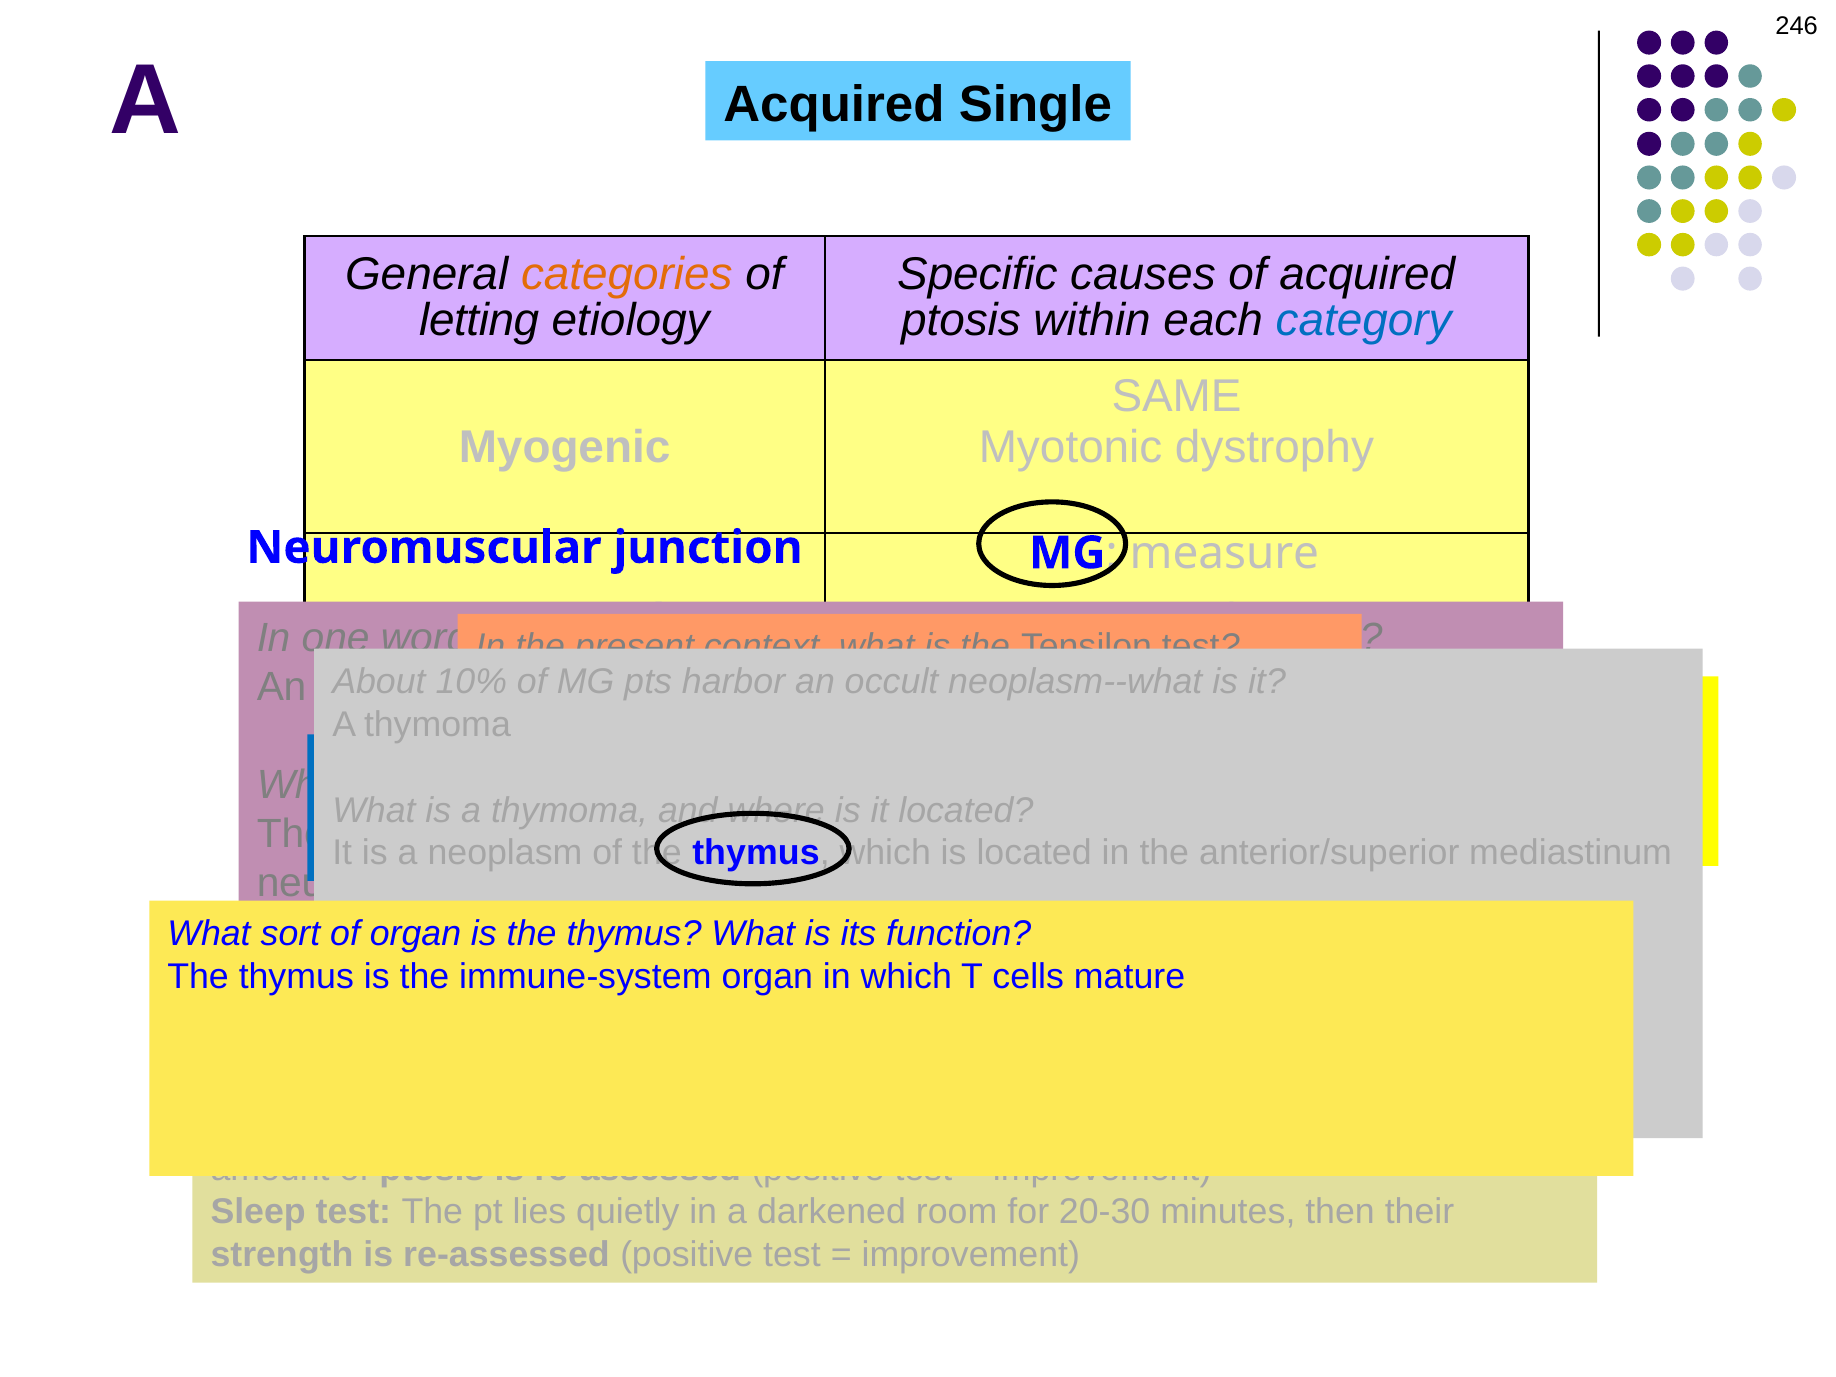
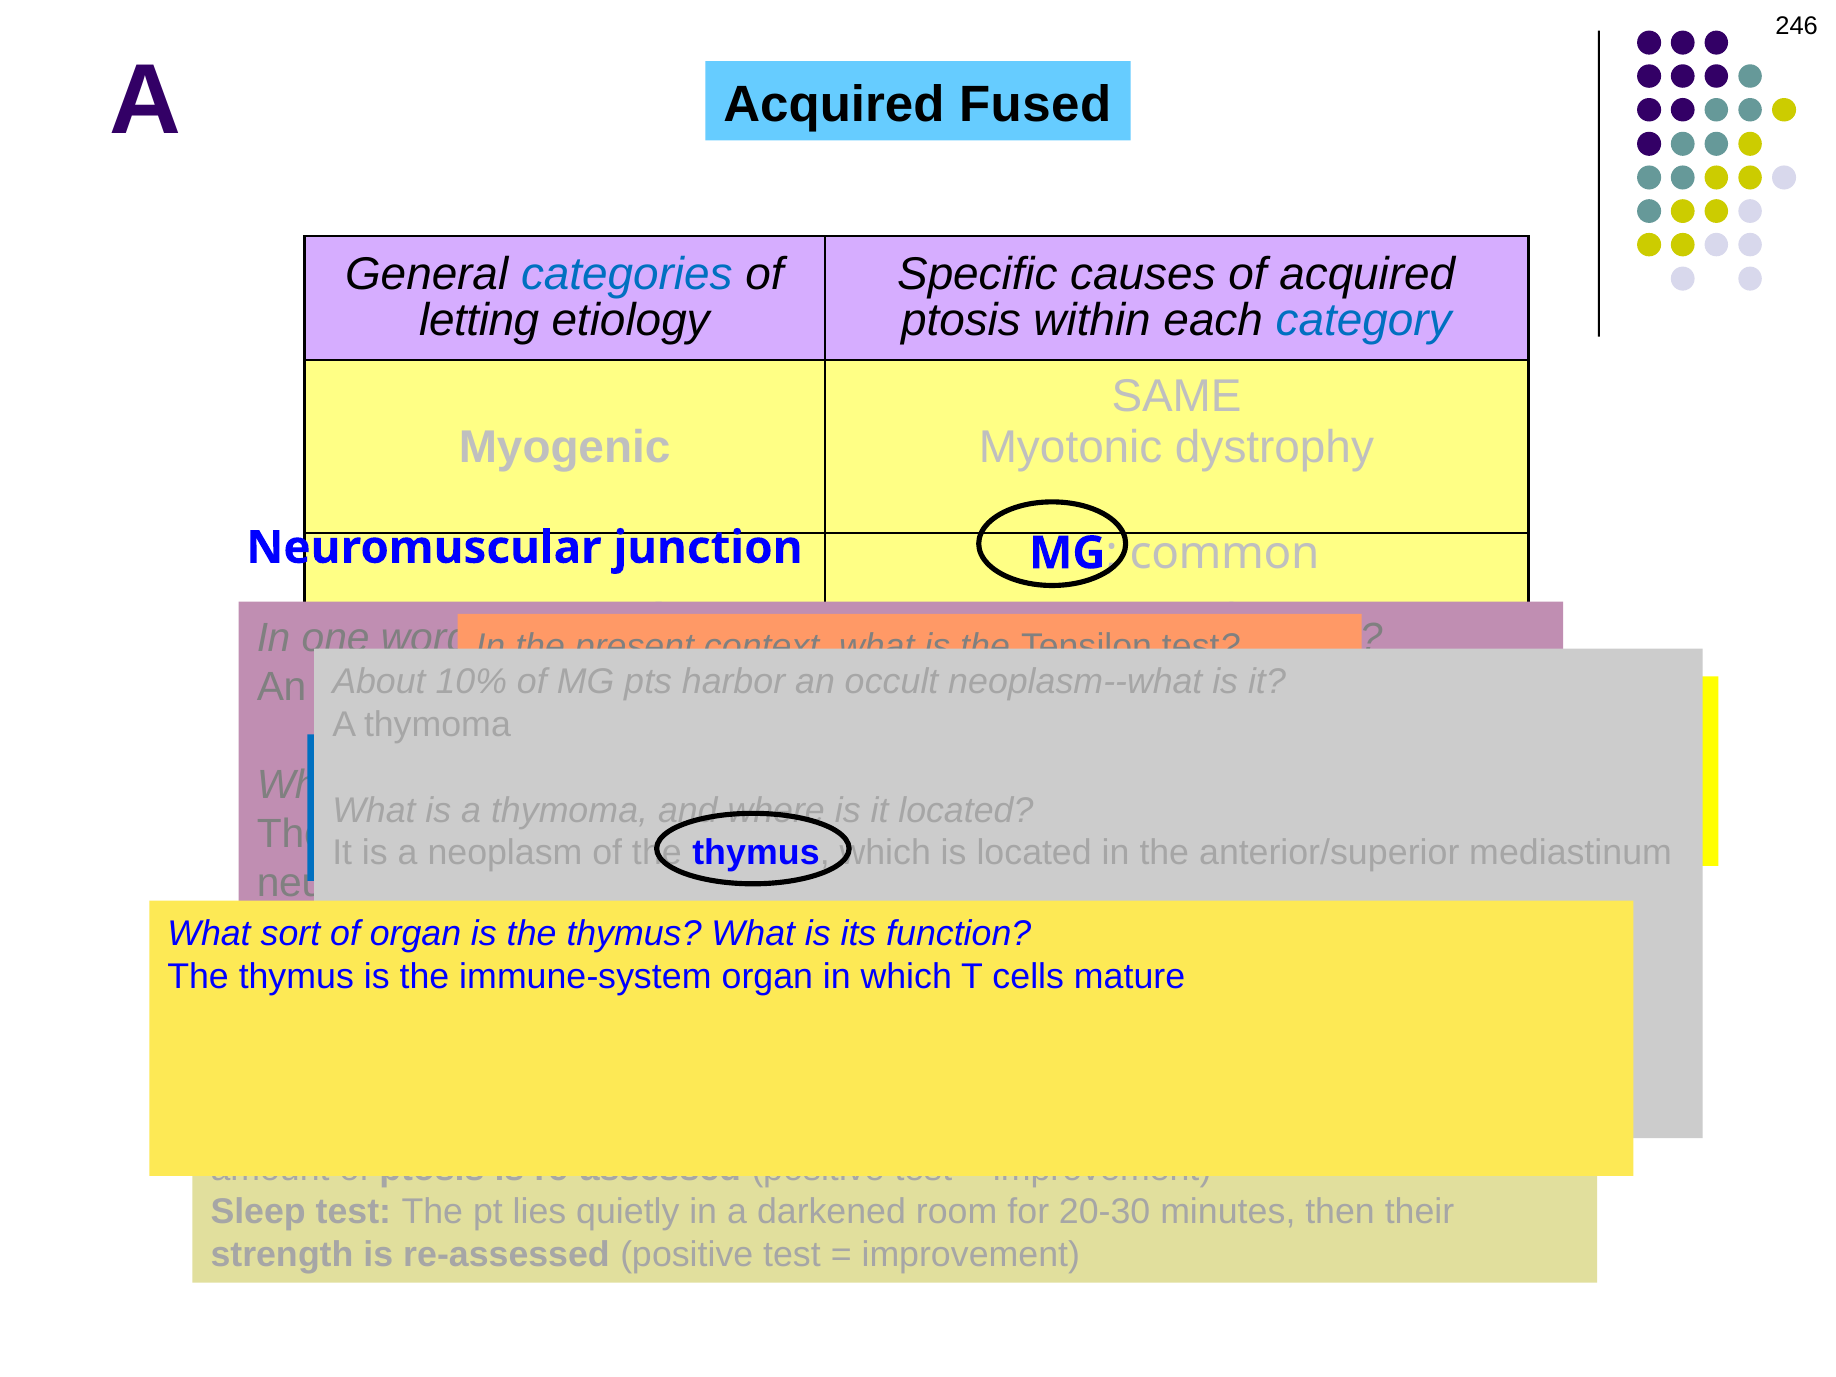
Single: Single -> Fused (1035, 104)
categories colour: orange -> blue (627, 274)
measure: measure -> common (1225, 553)
